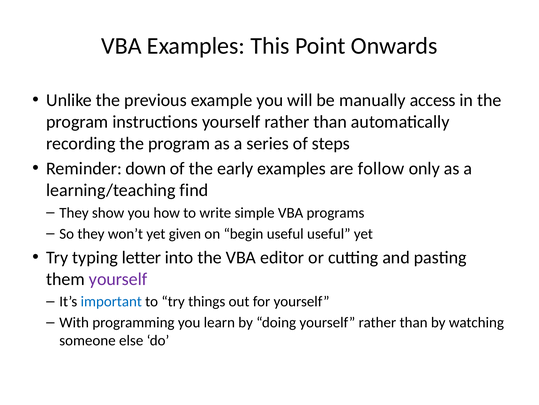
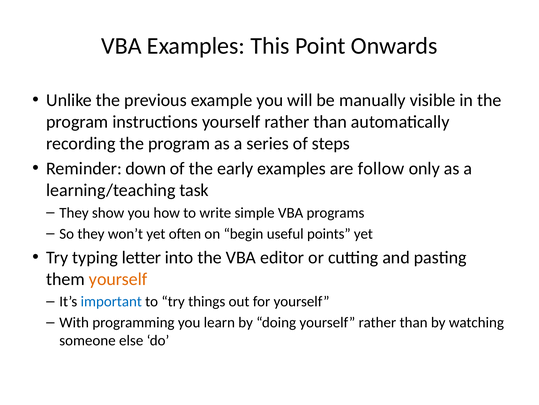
access: access -> visible (433, 100)
find: find -> task (194, 190)
given: given -> often (185, 233)
useful useful: useful -> points (329, 233)
yourself colour: purple -> orange (118, 279)
